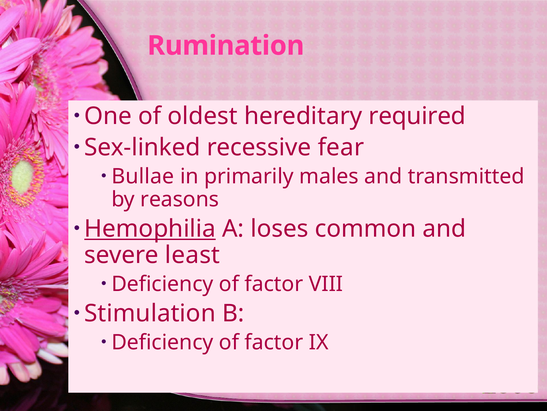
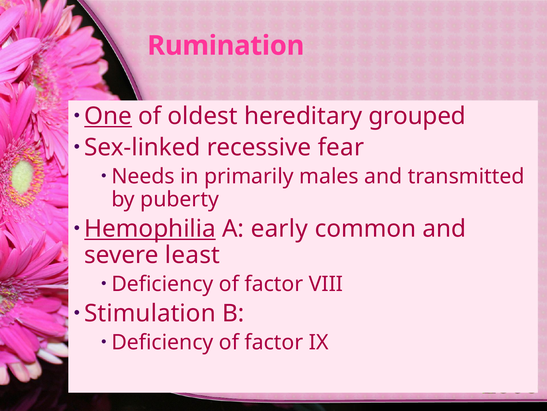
One underline: none -> present (108, 116)
required: required -> grouped (417, 116)
Bullae: Bullae -> Needs (143, 176)
reasons: reasons -> puberty (180, 199)
loses: loses -> early (279, 228)
